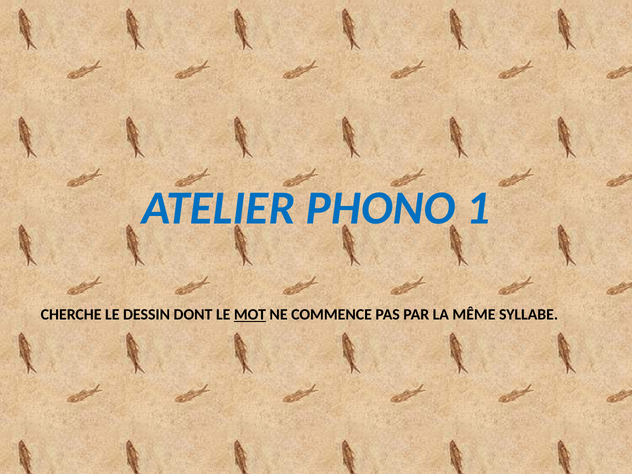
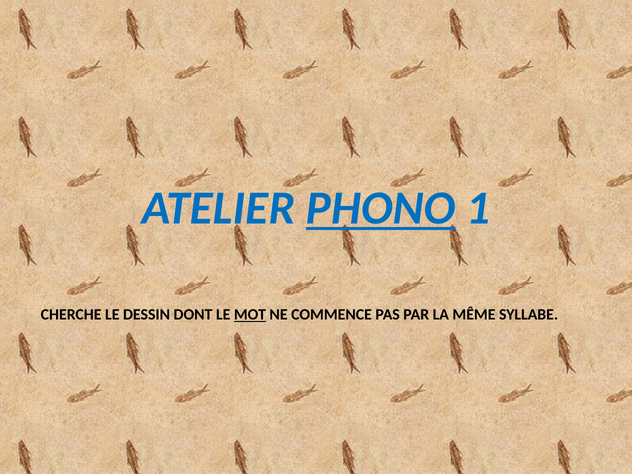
PHONO underline: none -> present (381, 208)
